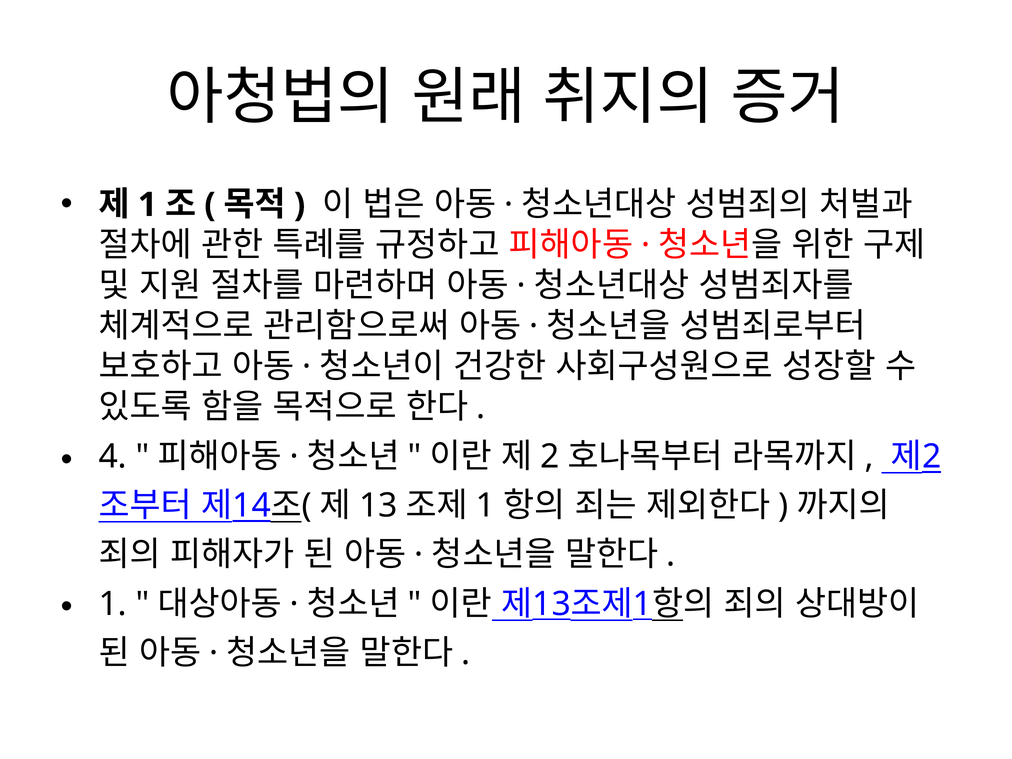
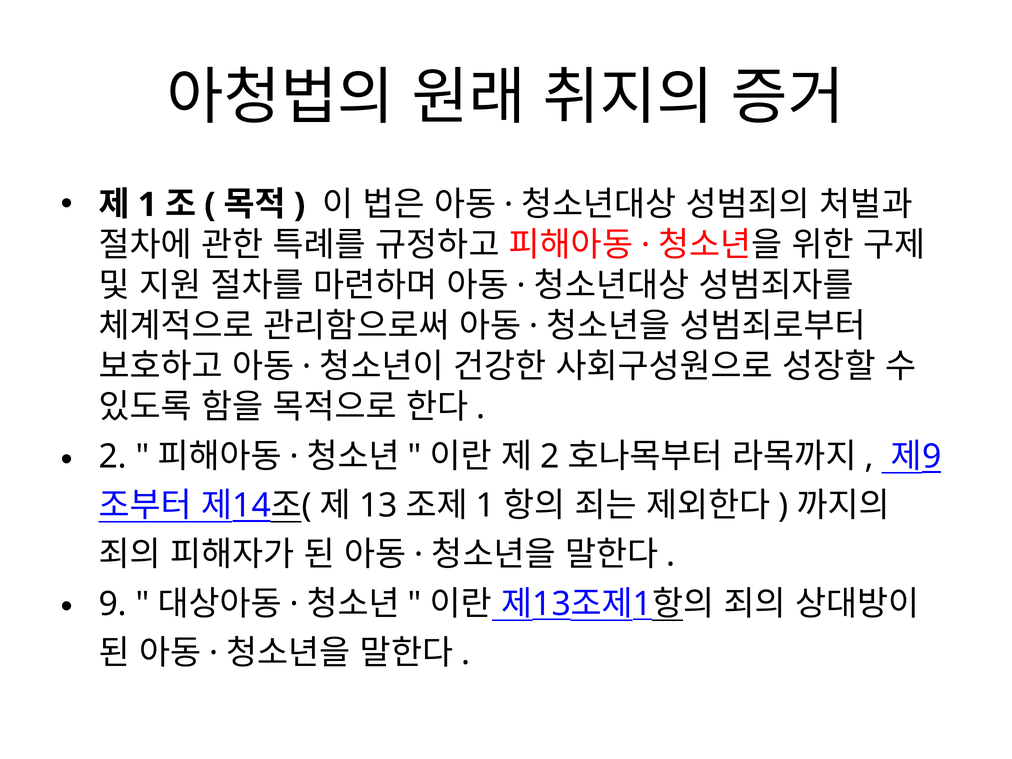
4: 4 -> 2 (113, 457)
2: 2 -> 9 (932, 457)
1: 1 -> 9 (113, 604)
